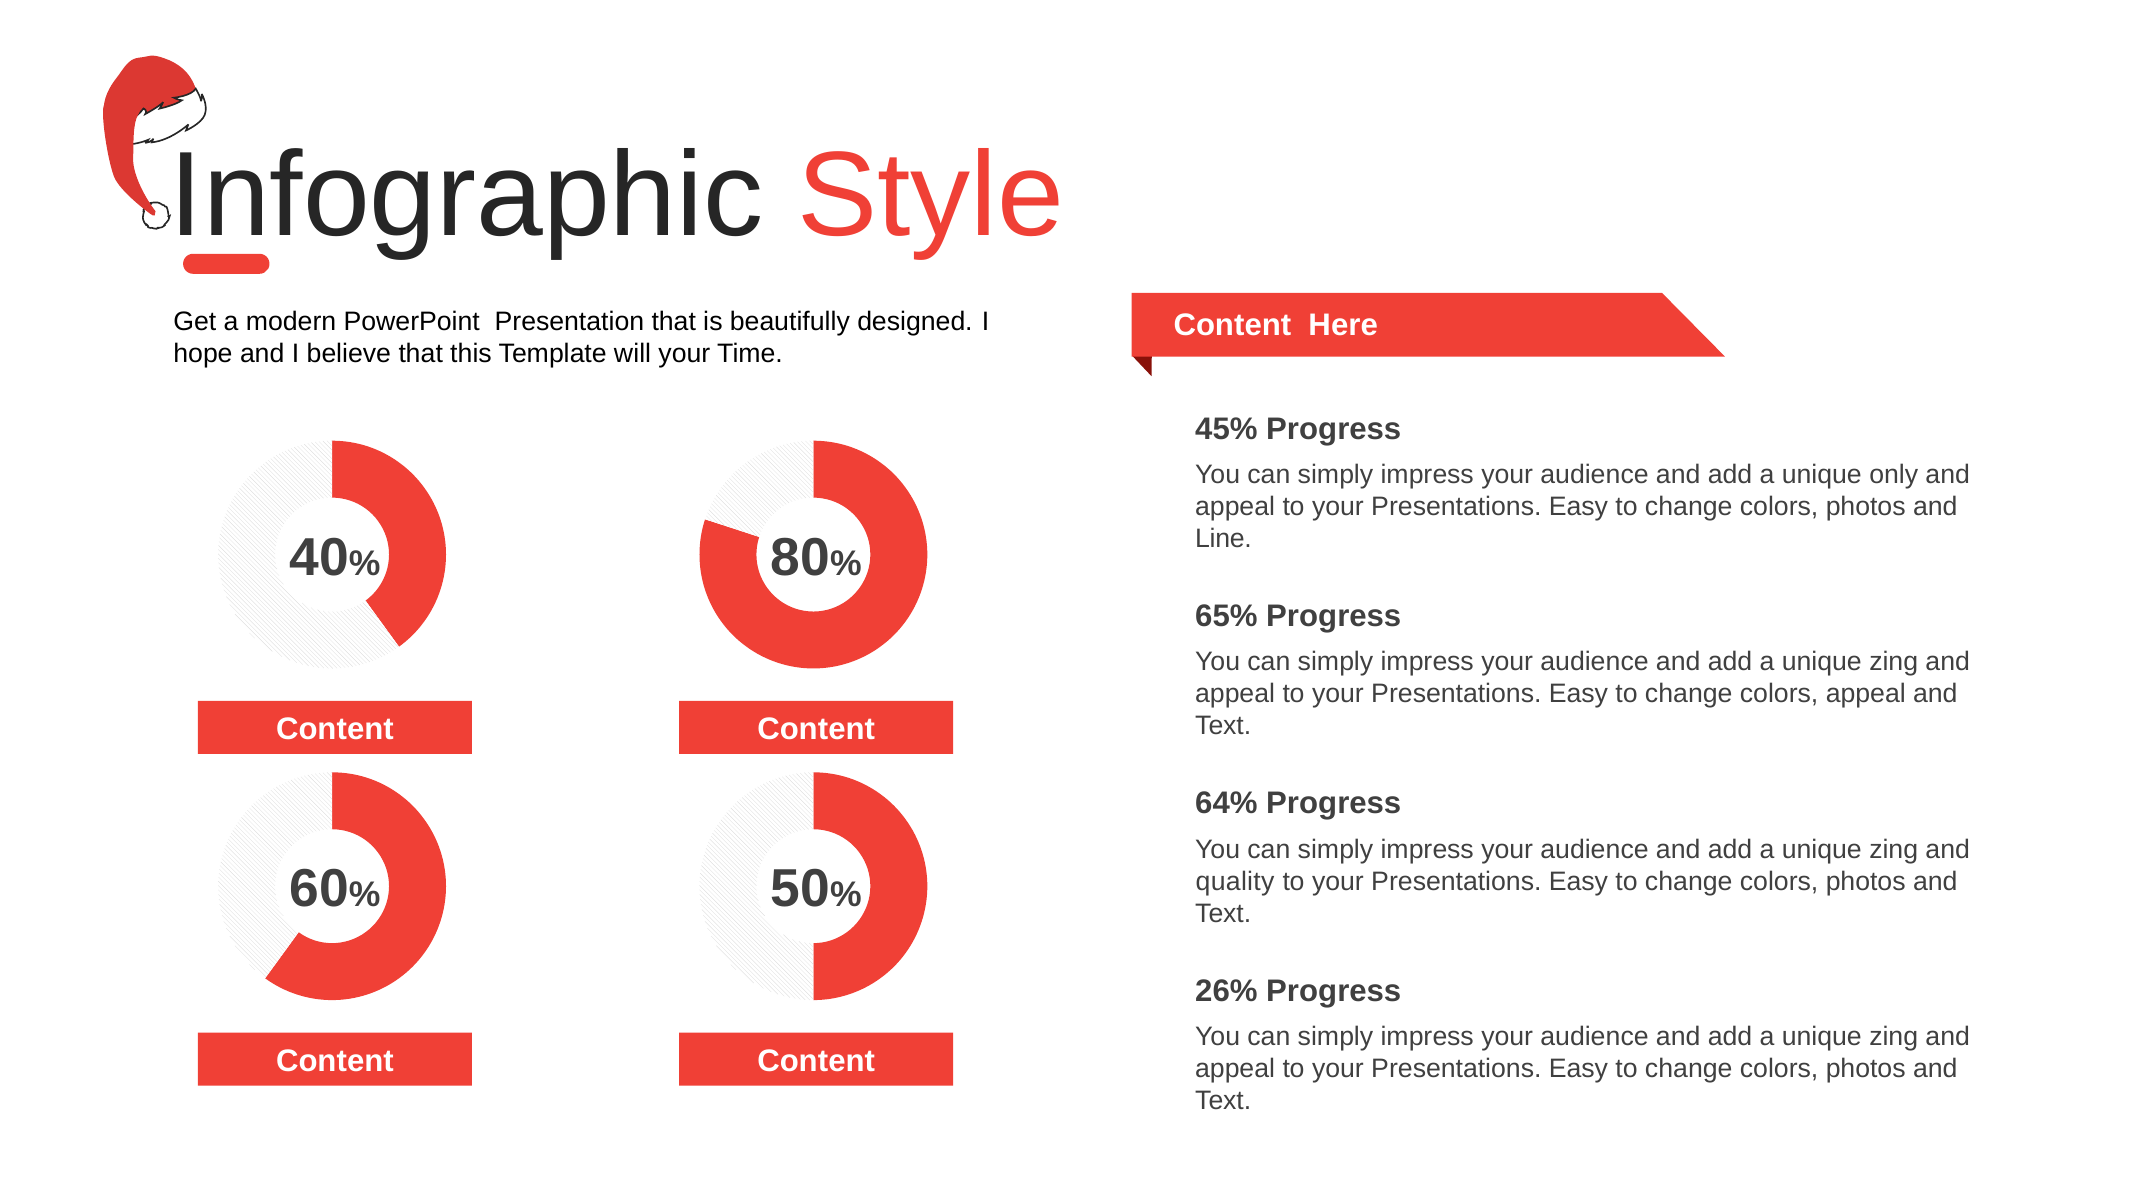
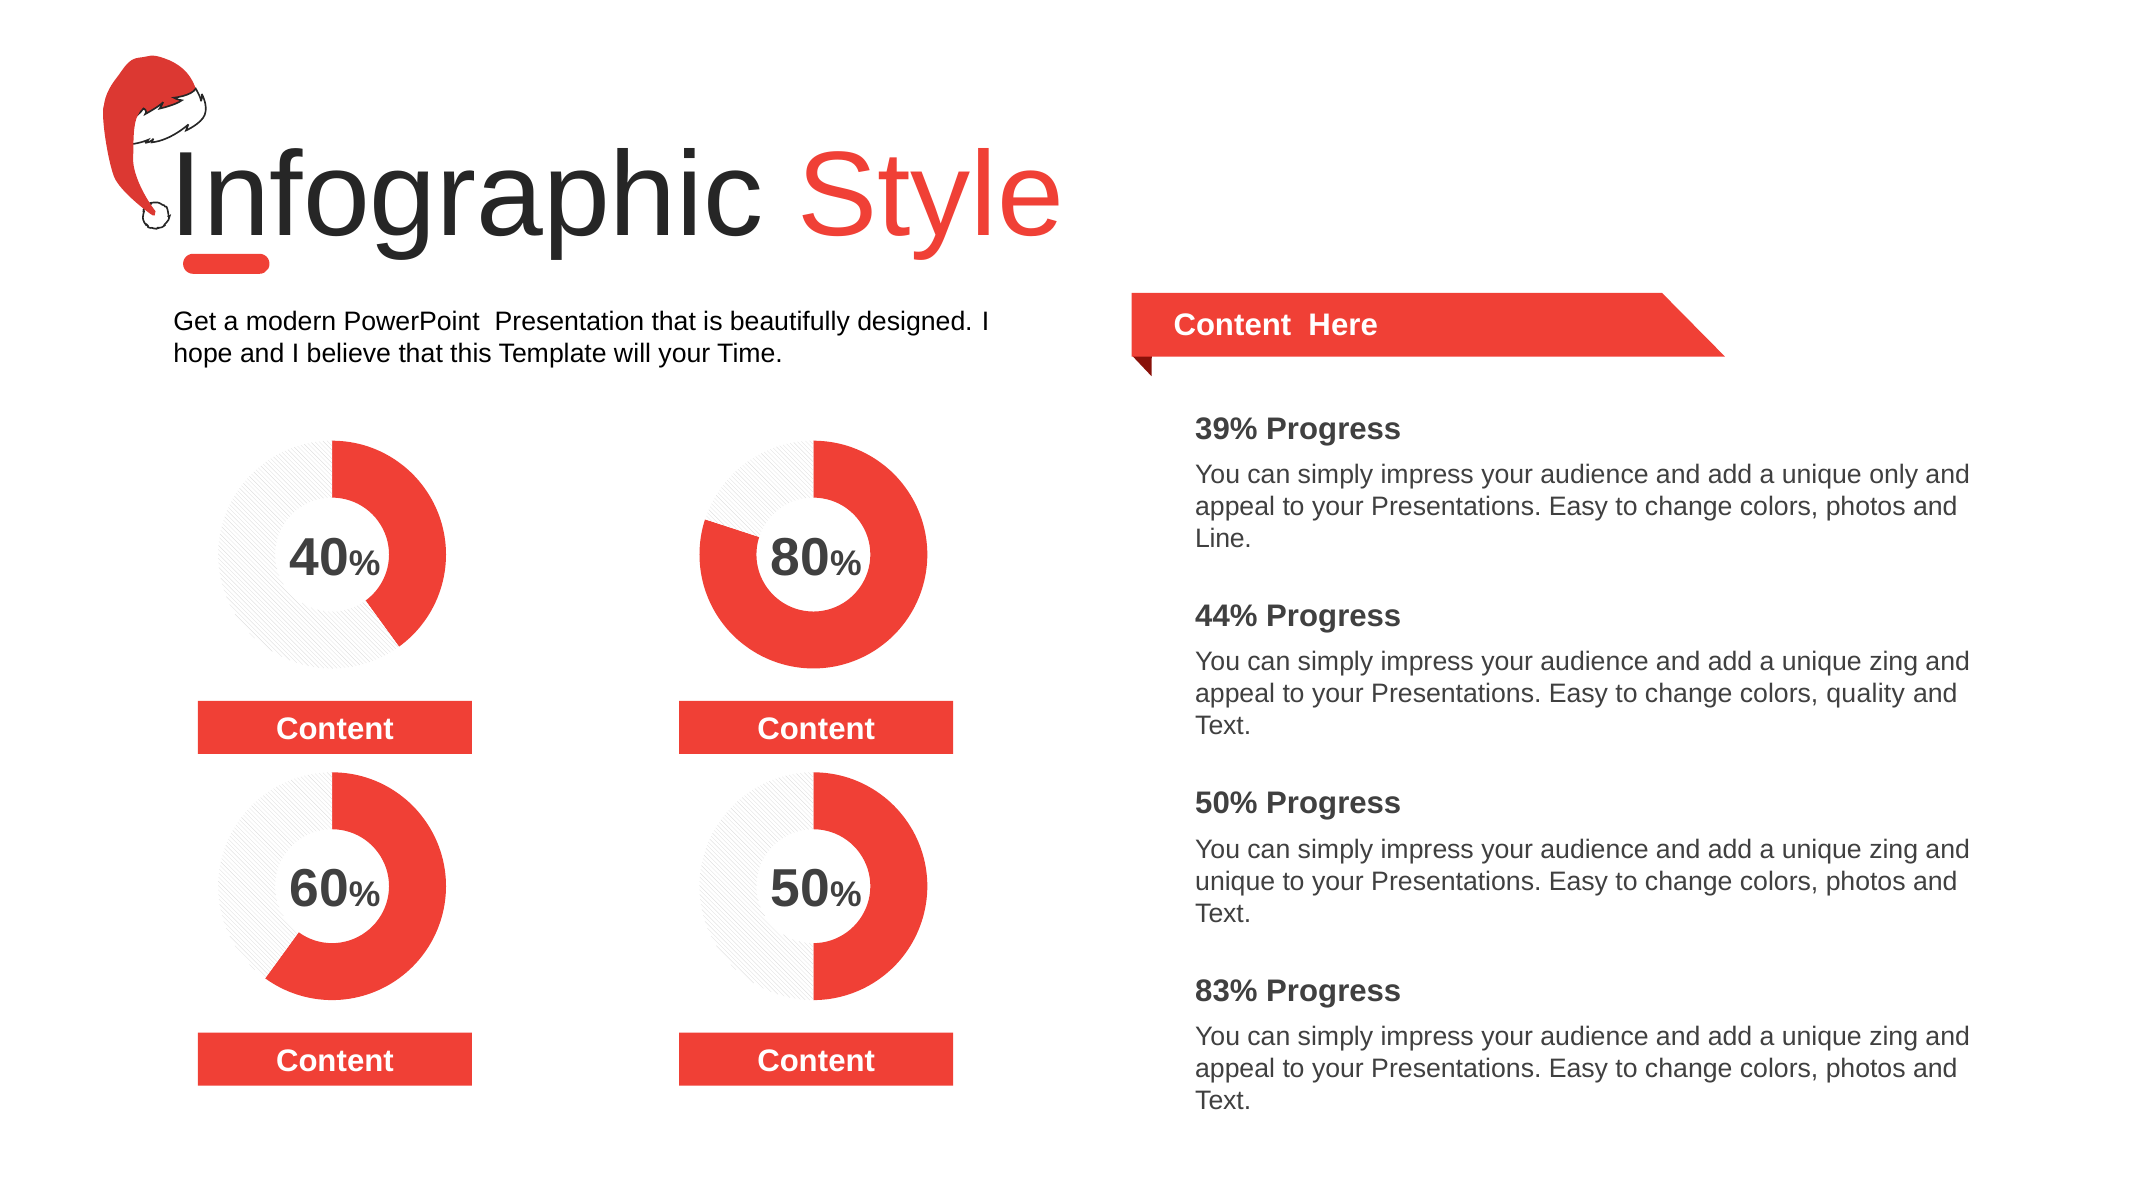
45%: 45% -> 39% (1226, 429)
65%: 65% -> 44% (1226, 616)
colors appeal: appeal -> quality (1866, 694)
64%: 64% -> 50% (1226, 803)
quality: quality -> unique (1235, 882)
26%: 26% -> 83% (1226, 991)
